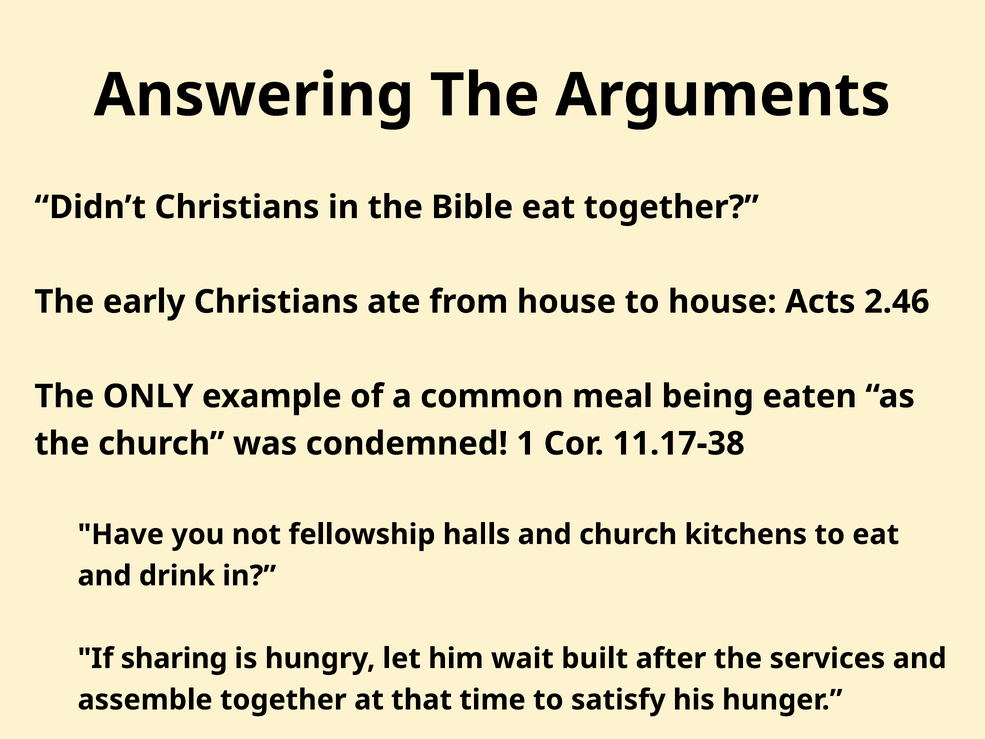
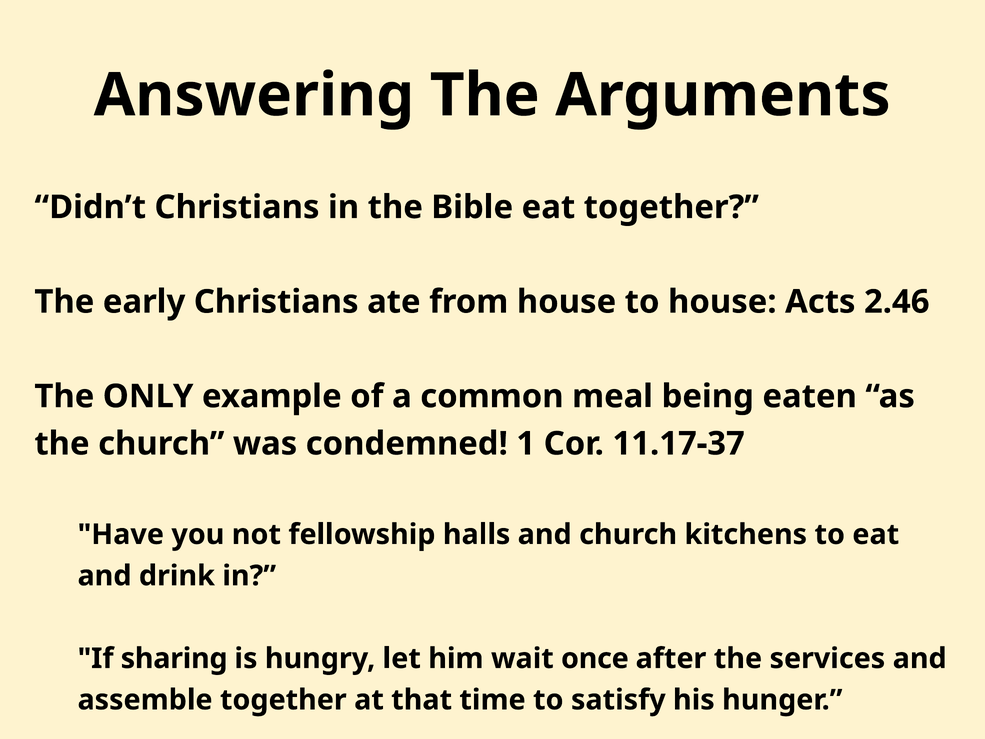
11.17-38: 11.17-38 -> 11.17-37 (679, 444)
built: built -> once (595, 658)
